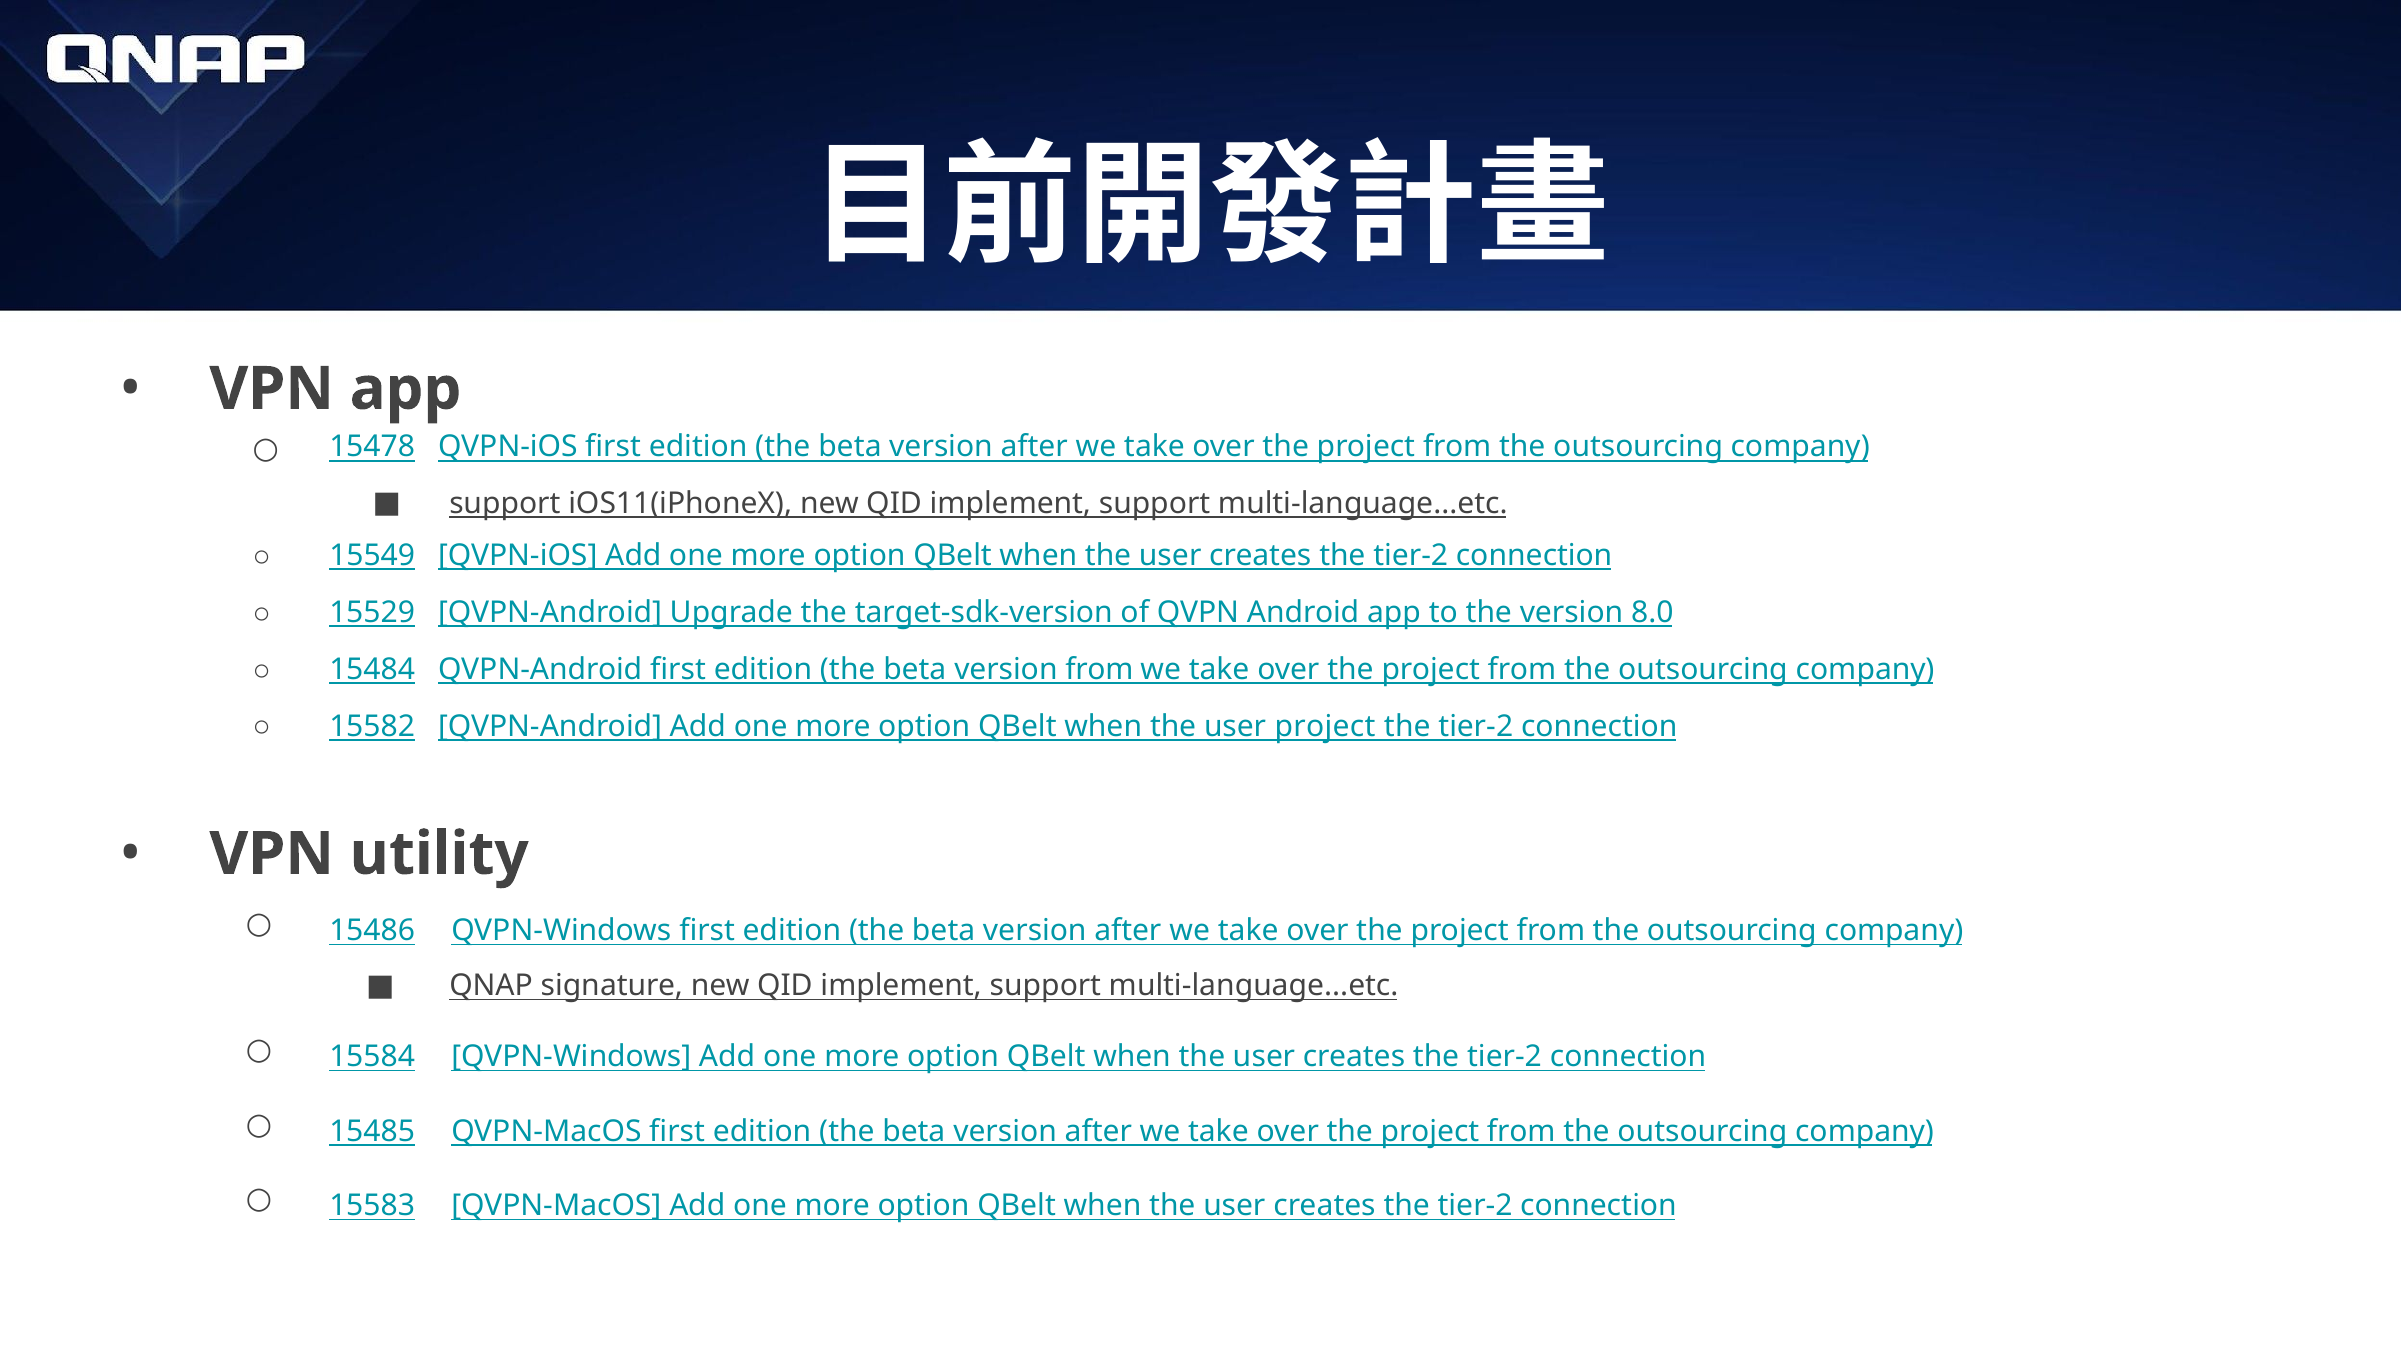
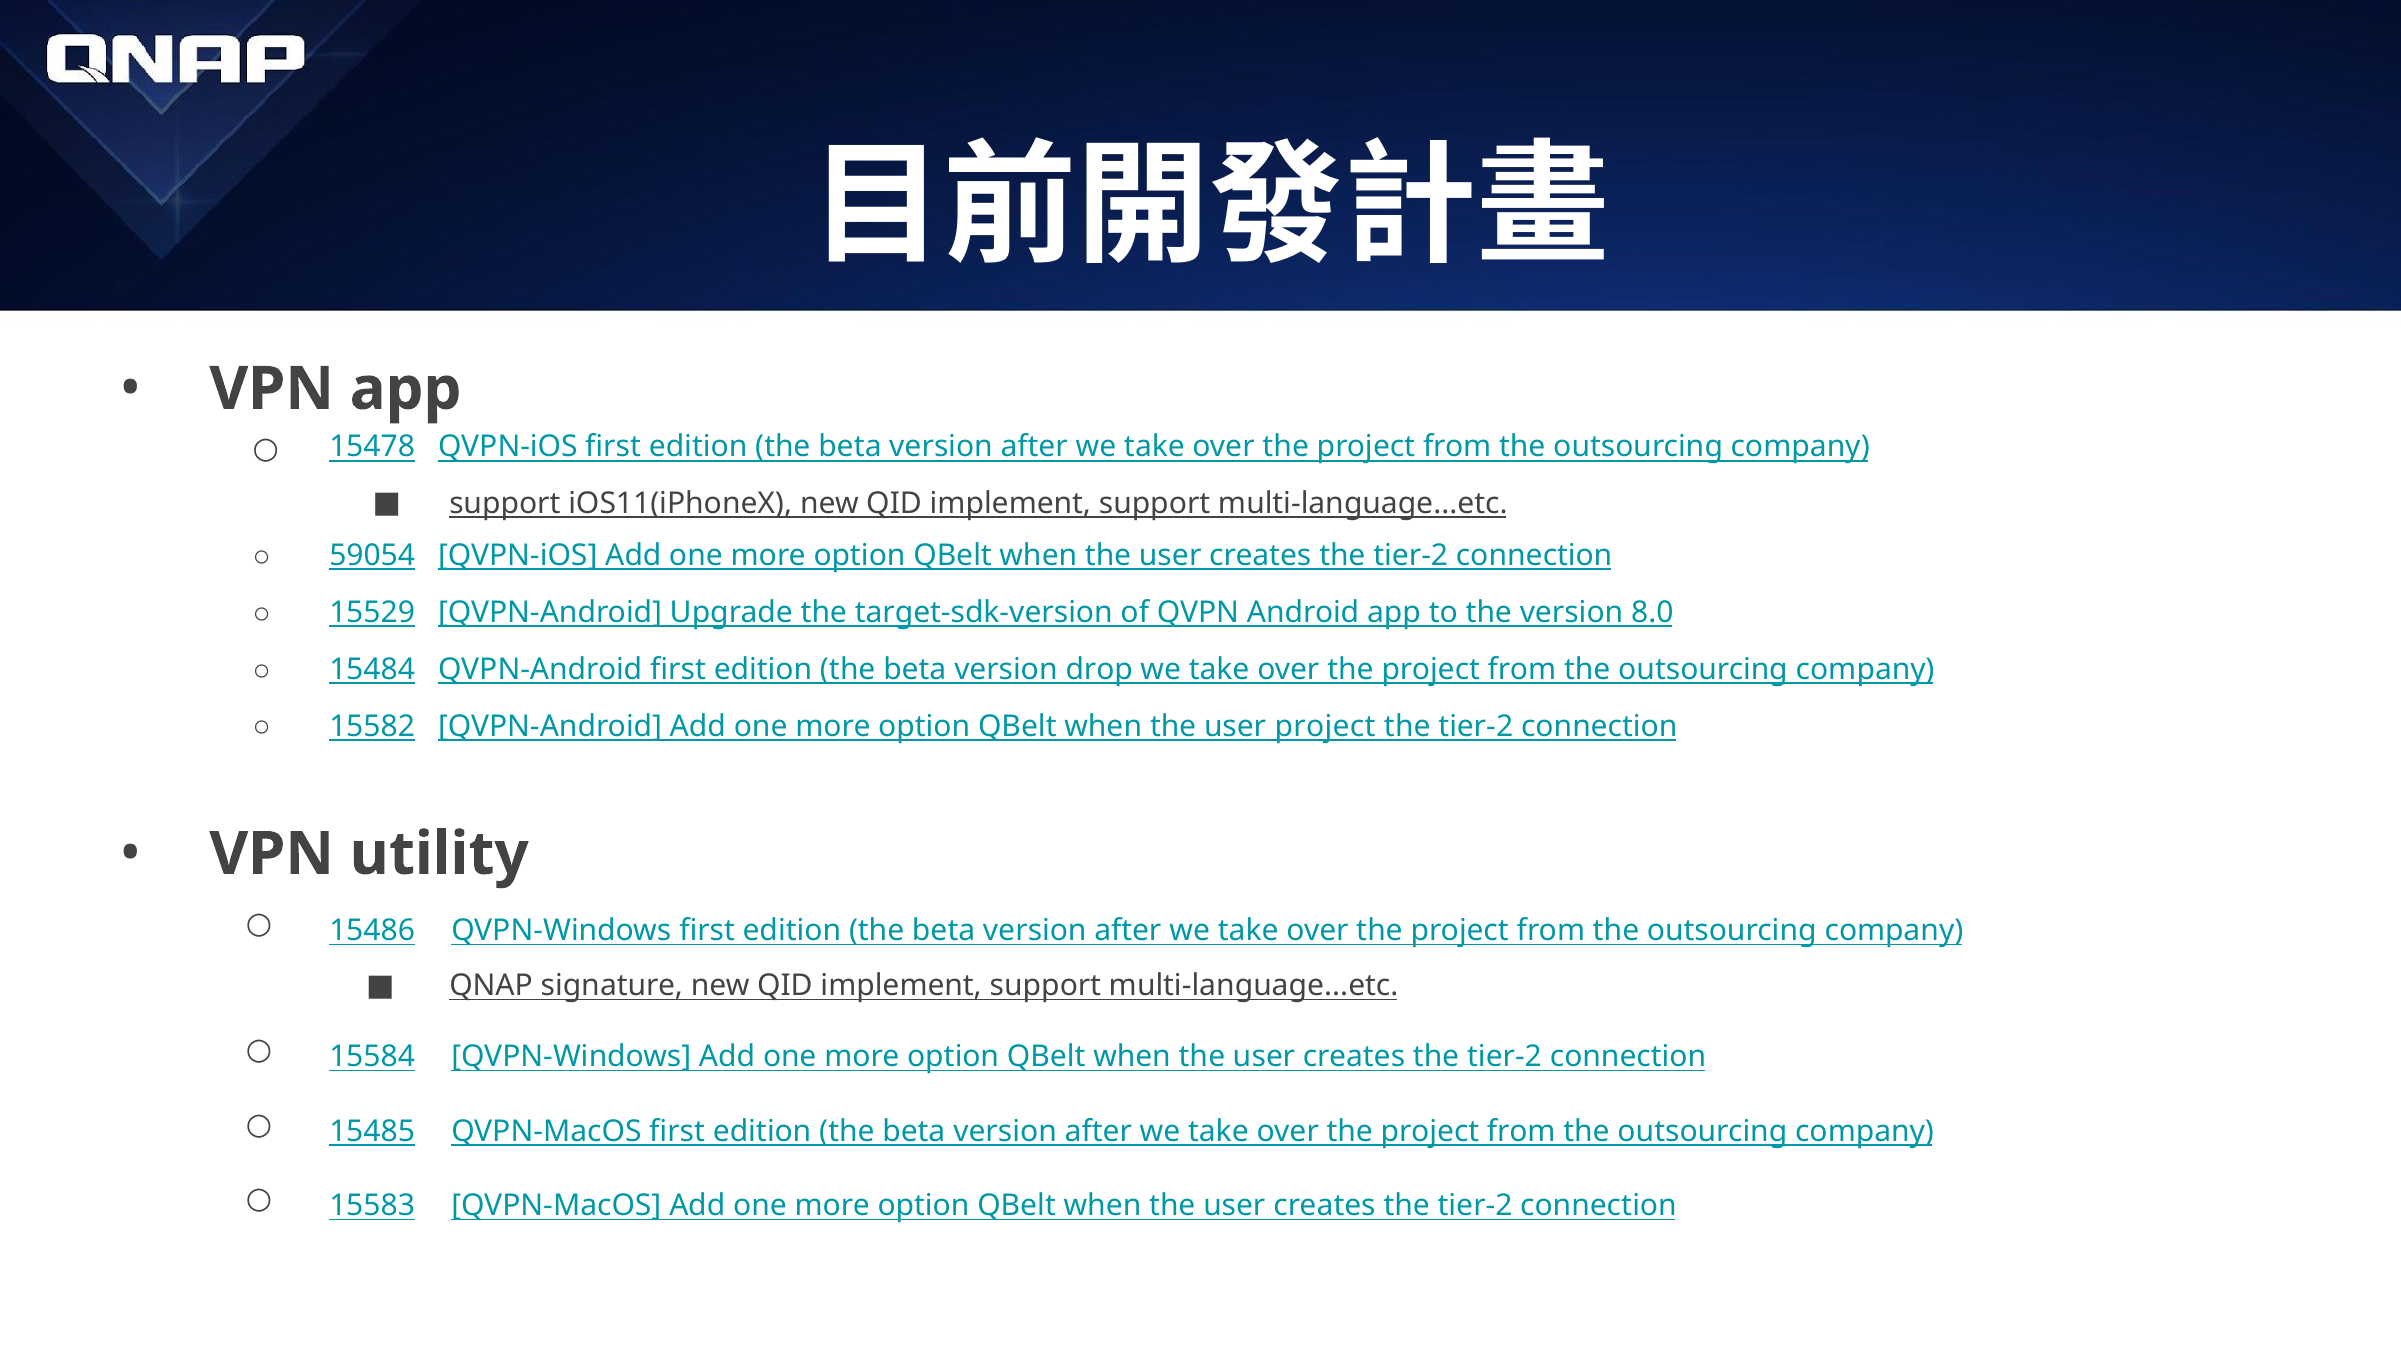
15549: 15549 -> 59054 (372, 555)
version from: from -> drop (1099, 669)
